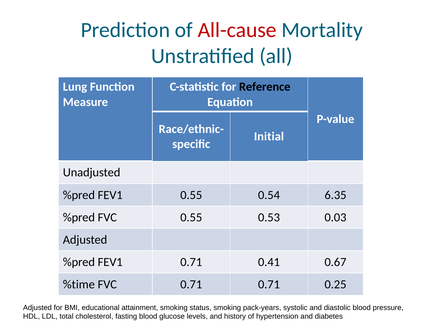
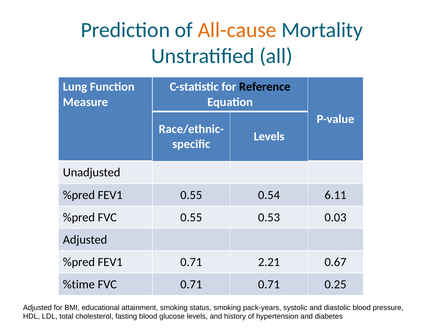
All-cause colour: red -> orange (237, 30)
Initial: Initial -> Levels (269, 137)
6.35: 6.35 -> 6.11 (336, 195)
0.41: 0.41 -> 2.21 (269, 262)
